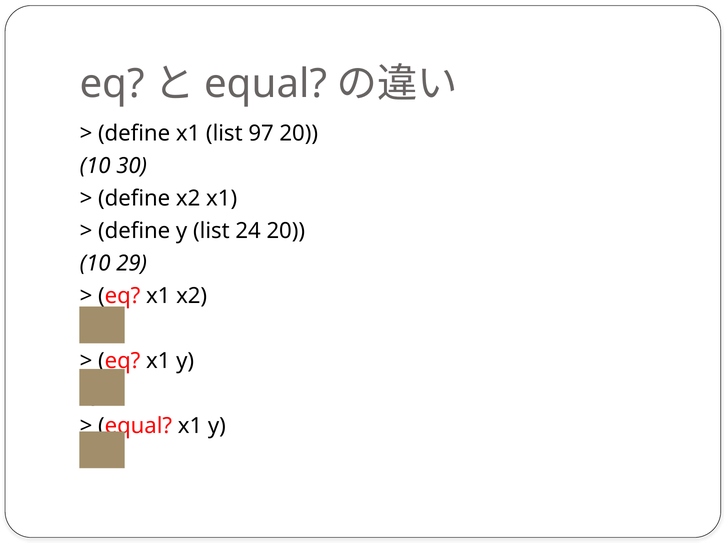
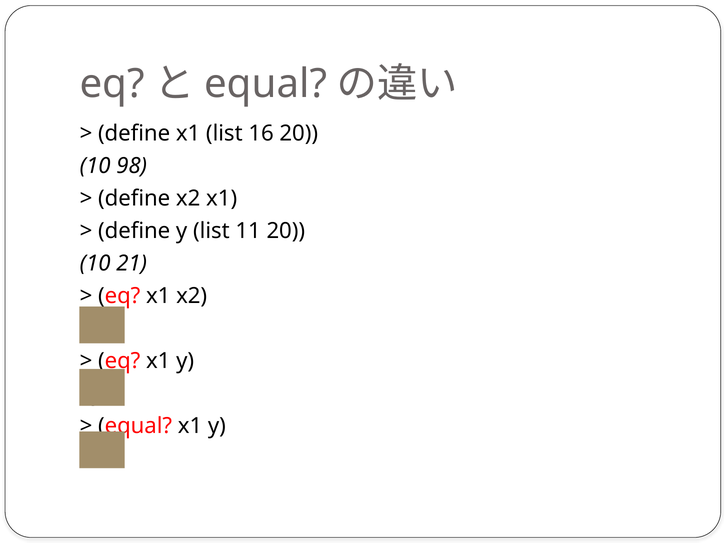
97: 97 -> 16 (261, 133)
30: 30 -> 98 (132, 166)
24: 24 -> 11 (248, 231)
29: 29 -> 21 (132, 263)
